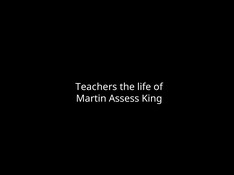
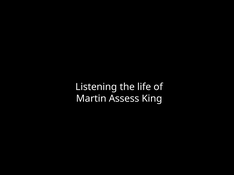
Teachers: Teachers -> Listening (96, 87)
